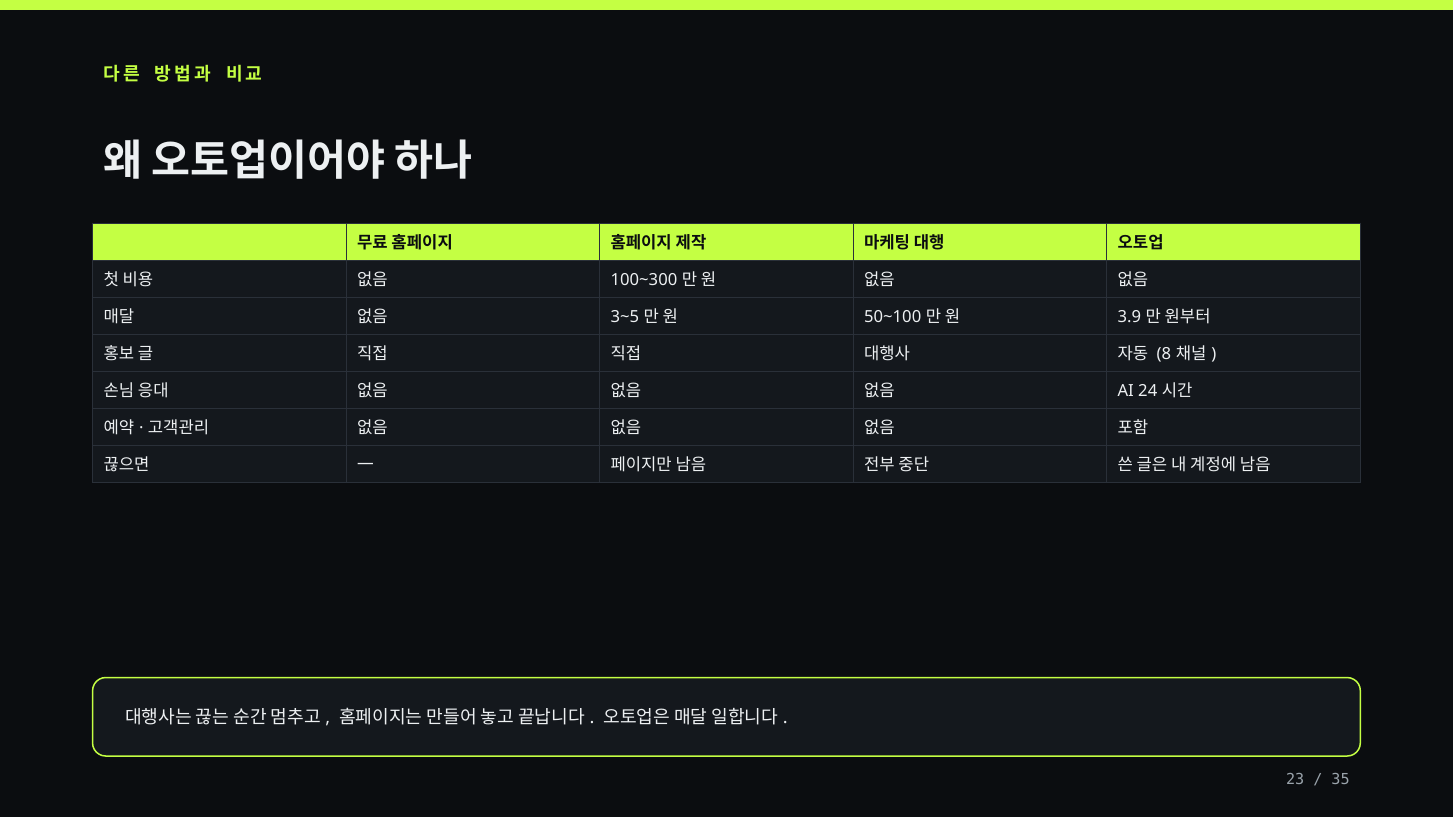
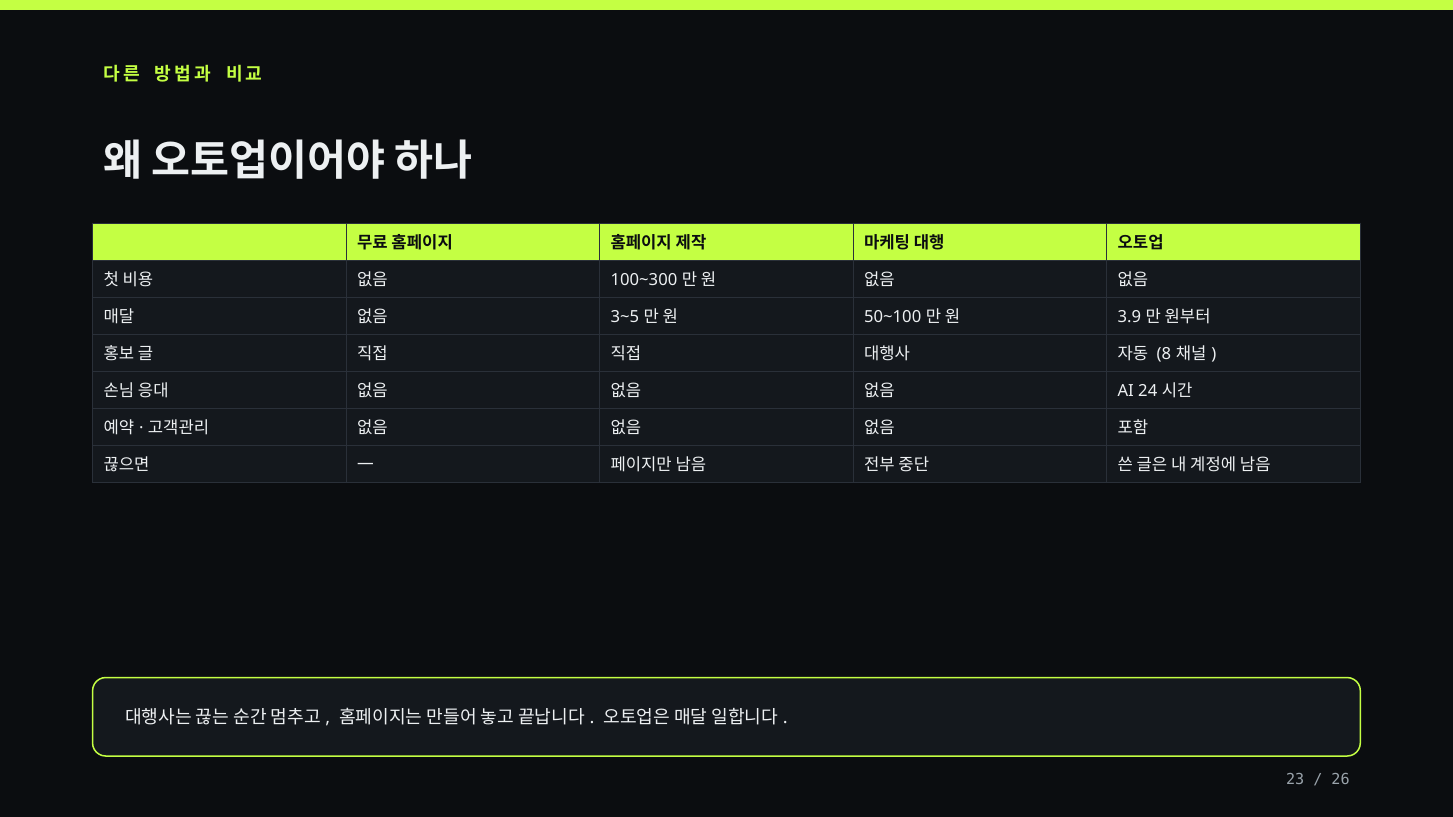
35: 35 -> 26 (1341, 780)
